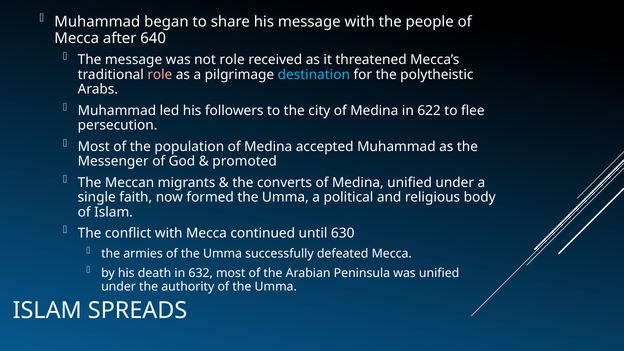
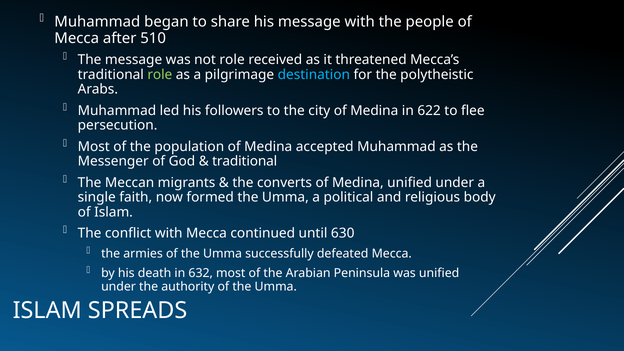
640: 640 -> 510 (153, 38)
role colour: pink -> light green (160, 75)
promoted: promoted -> traditional (245, 161)
